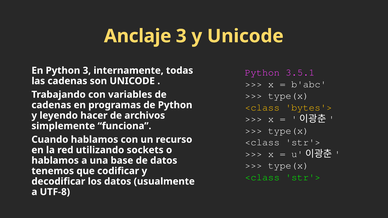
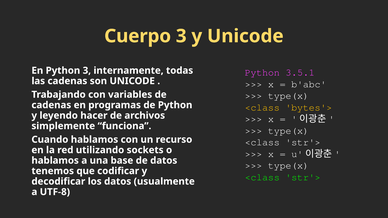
Anclaje: Anclaje -> Cuerpo (138, 36)
